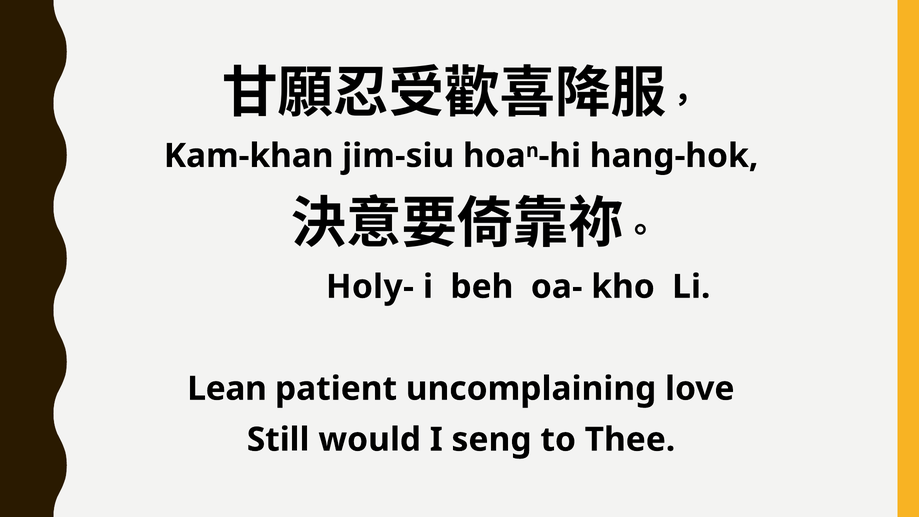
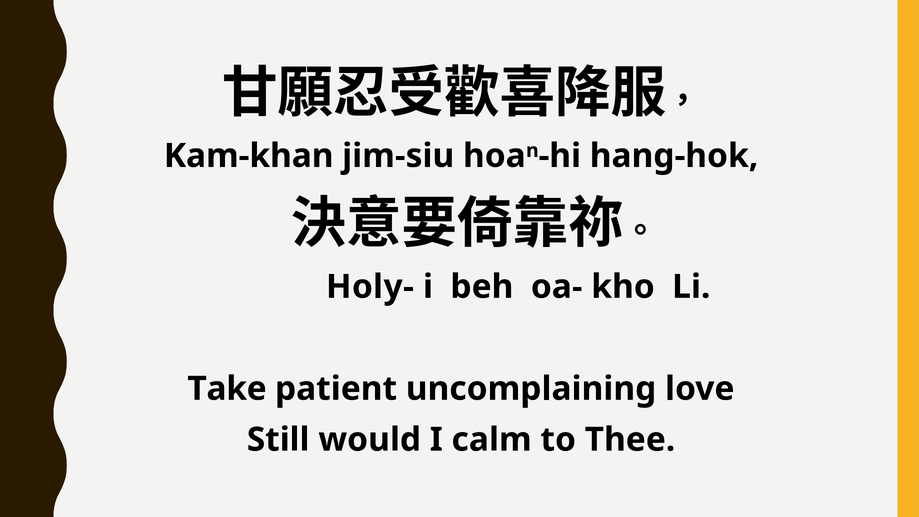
Lean: Lean -> Take (227, 389)
seng: seng -> calm (492, 440)
